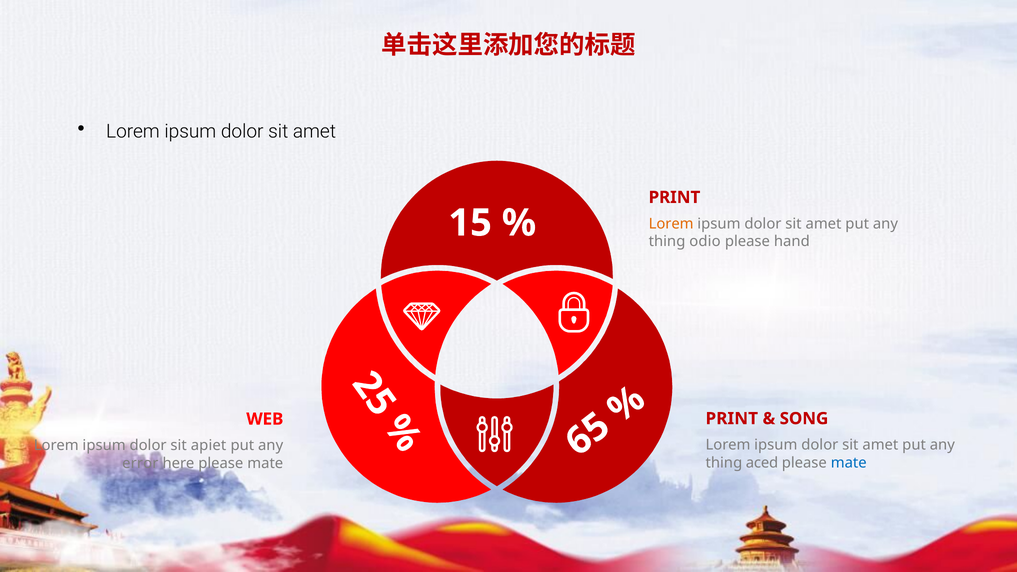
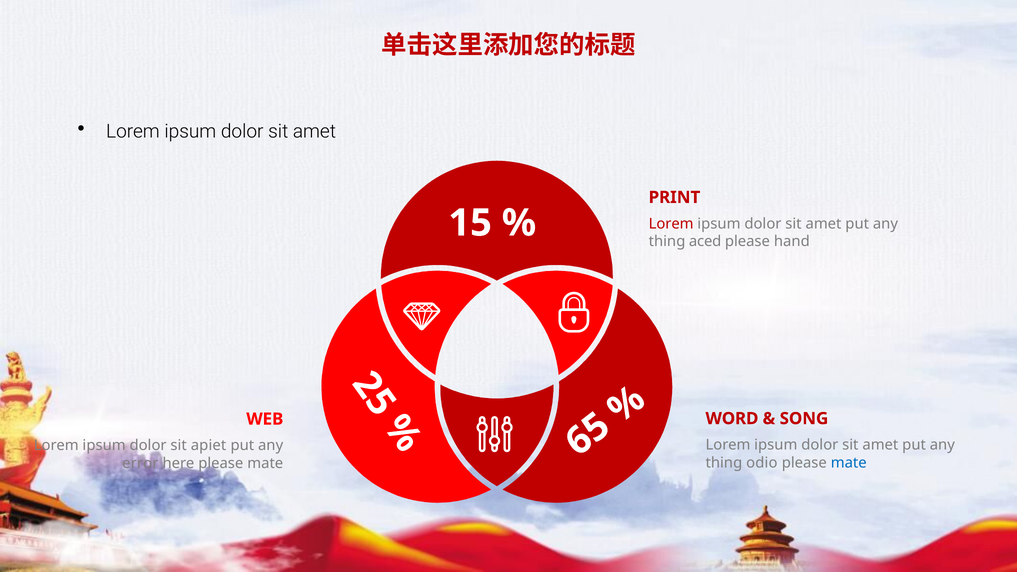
Lorem colour: orange -> red (671, 224)
odio: odio -> aced (705, 241)
PRINT: PRINT -> WORD (732, 419)
aced: aced -> odio (762, 463)
